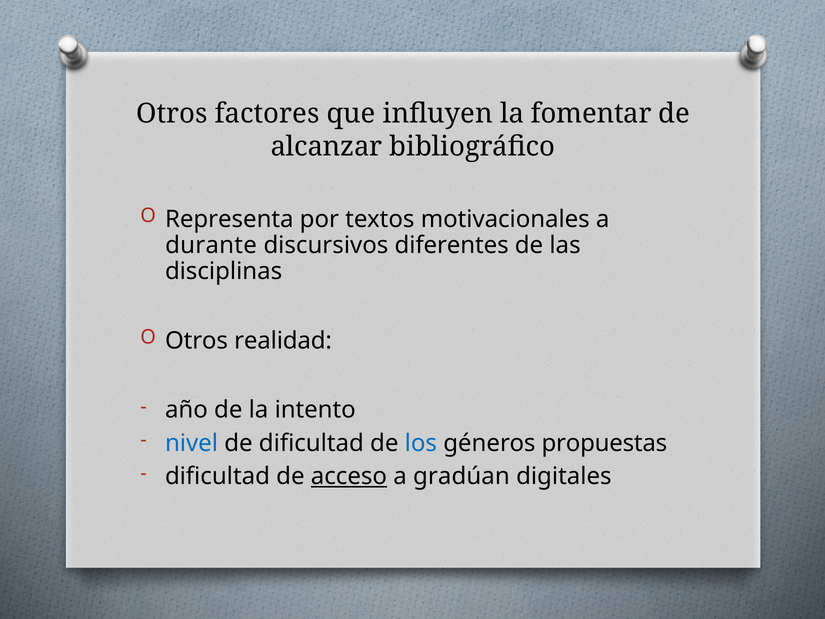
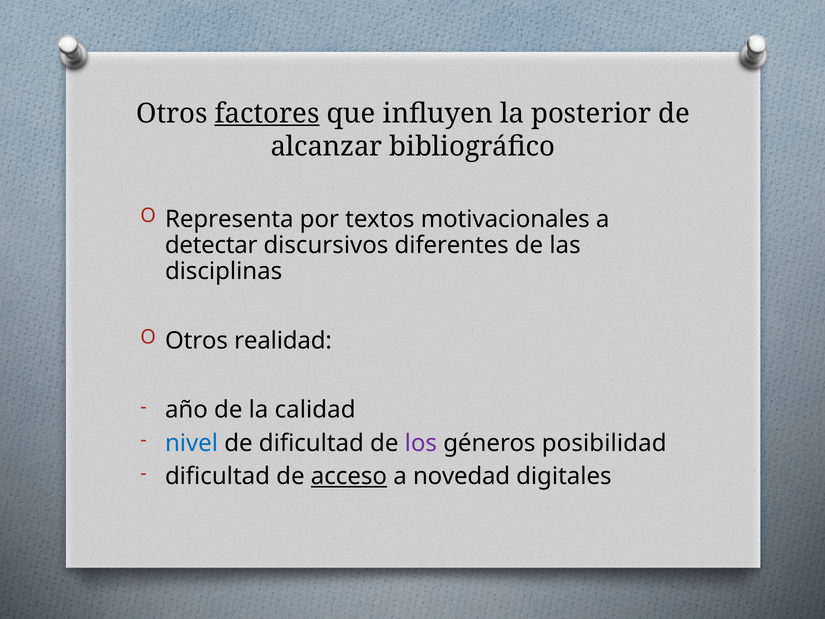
factores underline: none -> present (267, 113)
fomentar: fomentar -> posterior (591, 113)
durante: durante -> detectar (211, 245)
intento: intento -> calidad (315, 410)
los colour: blue -> purple (421, 443)
propuestas: propuestas -> posibilidad (604, 443)
gradúan: gradúan -> novedad (462, 476)
